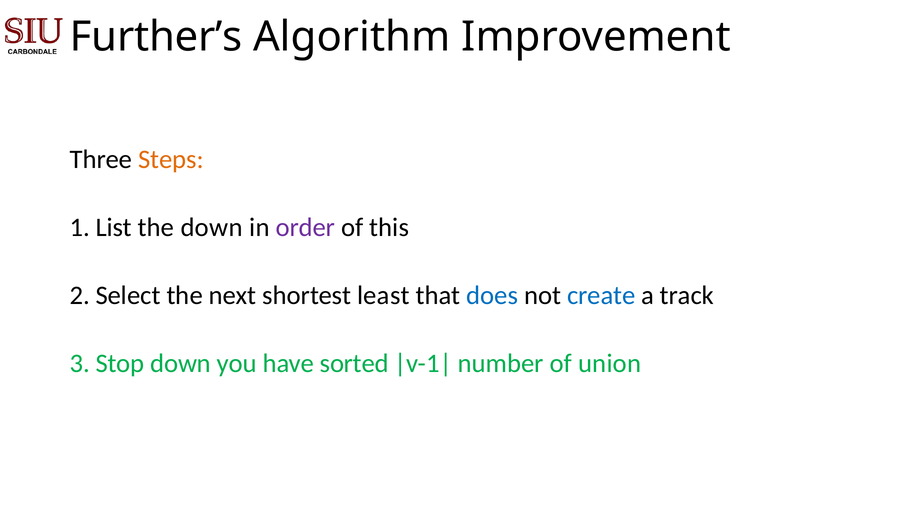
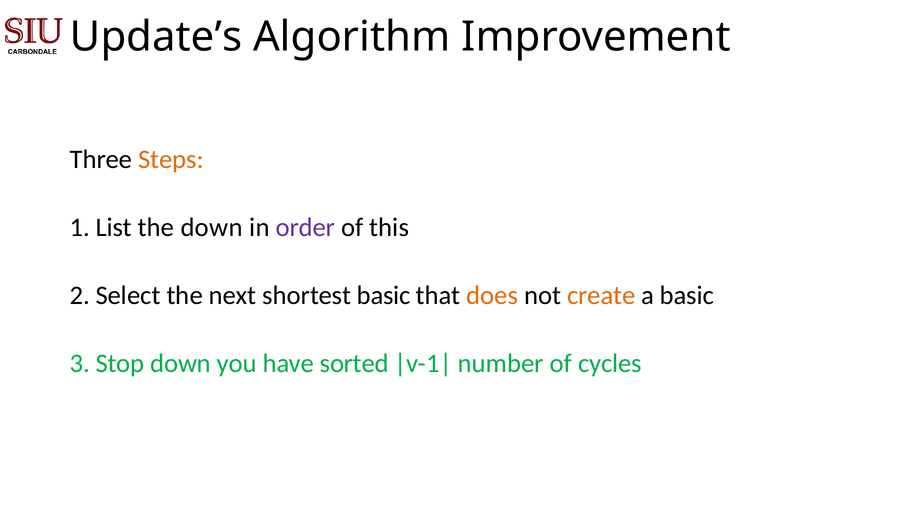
Further’s: Further’s -> Update’s (156, 37)
shortest least: least -> basic (384, 295)
does colour: blue -> orange (492, 295)
create colour: blue -> orange (601, 295)
a track: track -> basic (687, 295)
union: union -> cycles (610, 363)
